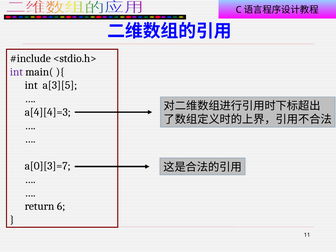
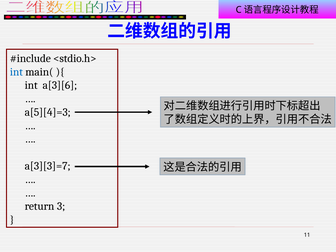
int colour: purple -> blue (16, 72)
a[3][5: a[3][5 -> a[3][6 (60, 85)
a[4][4]=3: a[4][4]=3 -> a[5][4]=3 (48, 112)
a[0][3]=7: a[0][3]=7 -> a[3][3]=7 (48, 166)
6: 6 -> 3 (61, 206)
